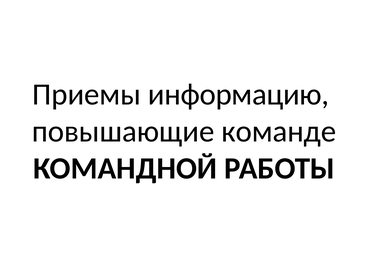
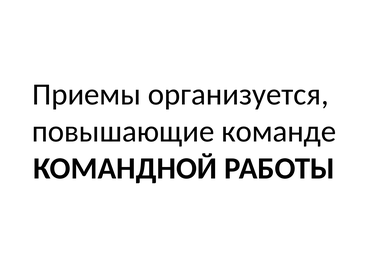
информацию: информацию -> организуется (238, 94)
